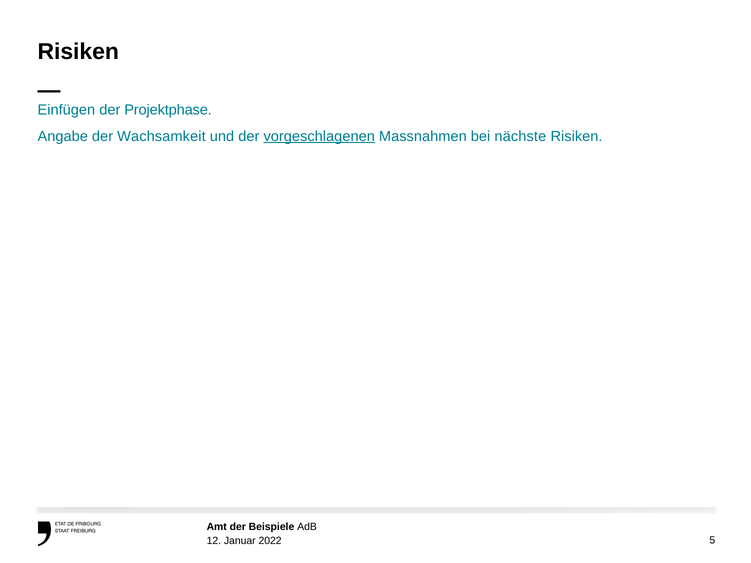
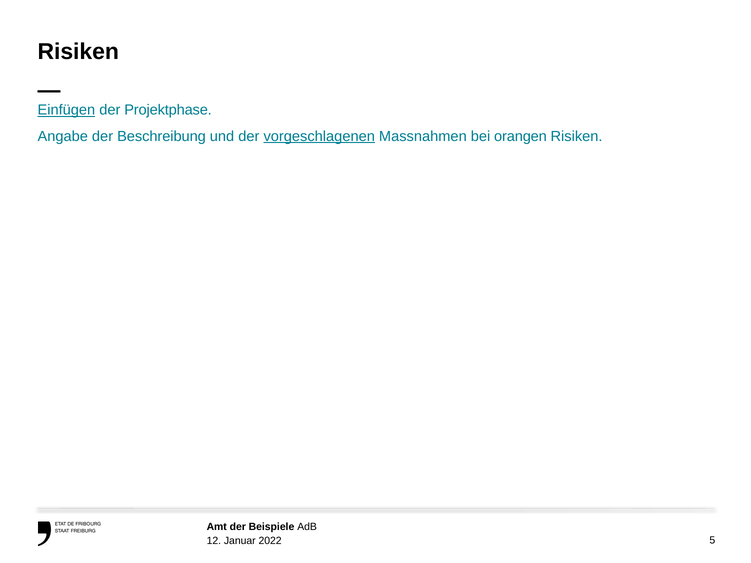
Einfügen underline: none -> present (66, 110)
Wachsamkeit: Wachsamkeit -> Beschreibung (162, 136)
nächste: nächste -> orangen (520, 136)
